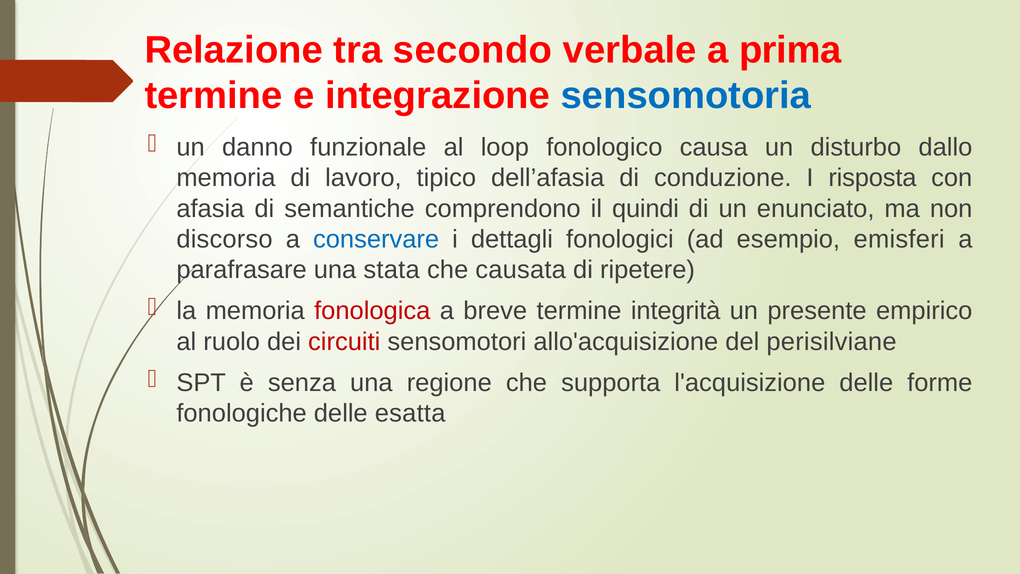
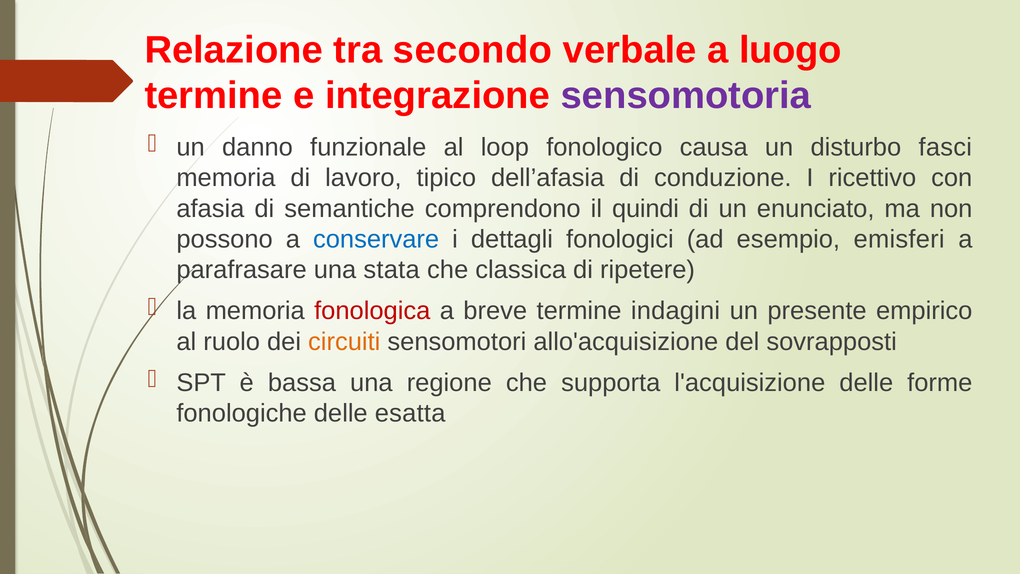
prima: prima -> luogo (790, 50)
sensomotoria colour: blue -> purple (686, 96)
dallo: dallo -> fasci (945, 147)
risposta: risposta -> ricettivo (872, 178)
discorso: discorso -> possono (225, 239)
causata: causata -> classica (521, 270)
integrità: integrità -> indagini (676, 311)
circuiti colour: red -> orange (344, 342)
perisilviane: perisilviane -> sovrapposti (832, 342)
senza: senza -> bassa (302, 383)
